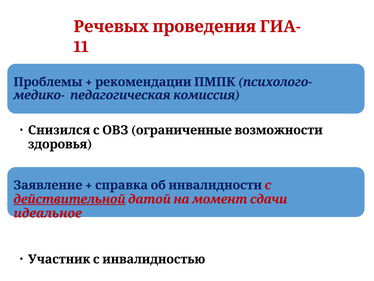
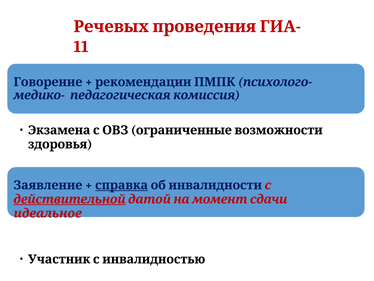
Проблемы: Проблемы -> Говорение (48, 82)
Снизился: Снизился -> Экзамена (59, 130)
справка underline: none -> present (122, 185)
